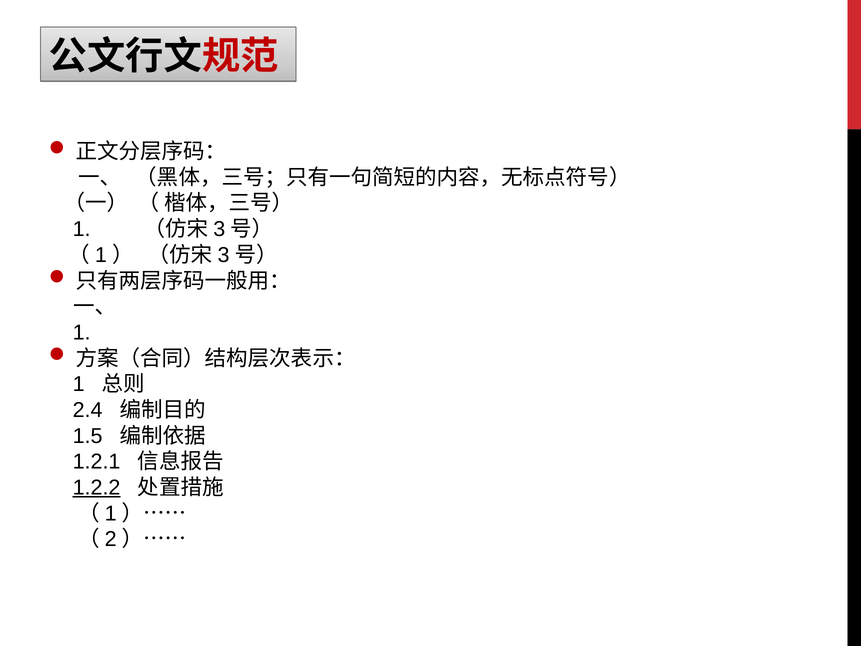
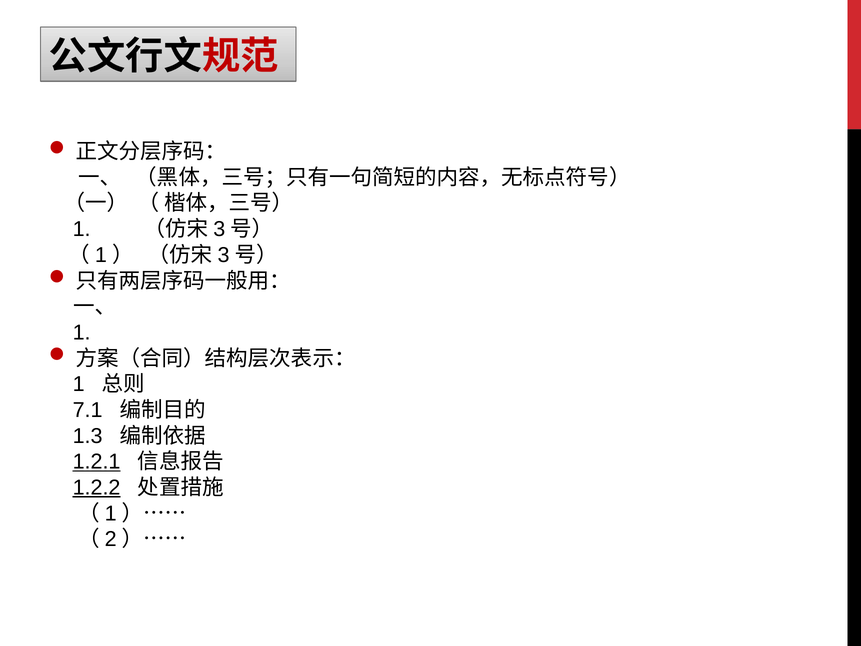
2.4: 2.4 -> 7.1 (88, 410)
1.5: 1.5 -> 1.3 (88, 436)
1.2.1 underline: none -> present (97, 462)
